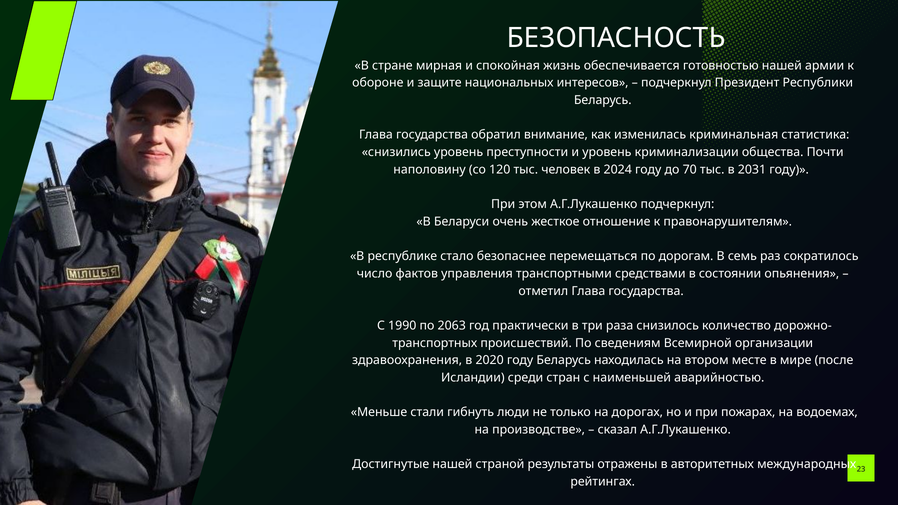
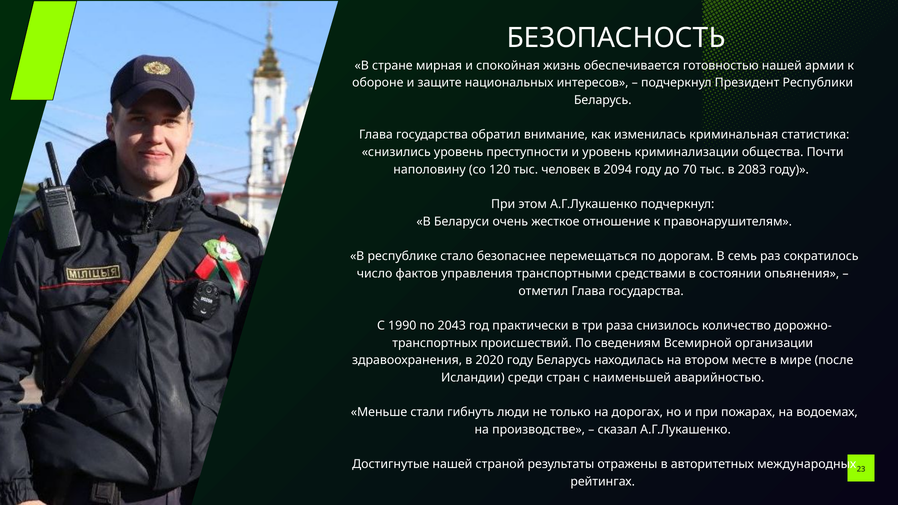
2024: 2024 -> 2094 (618, 170)
2031: 2031 -> 2083 (752, 170)
2063: 2063 -> 2043 (452, 326)
